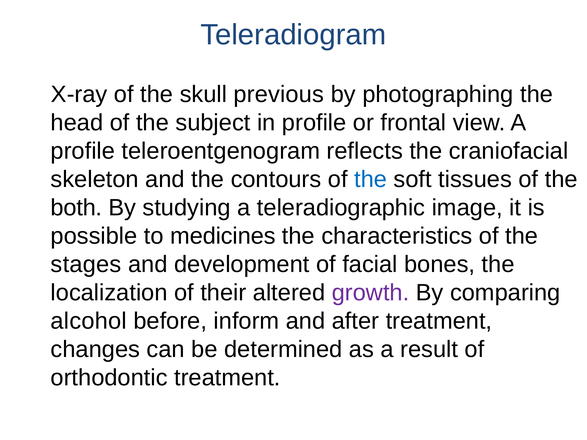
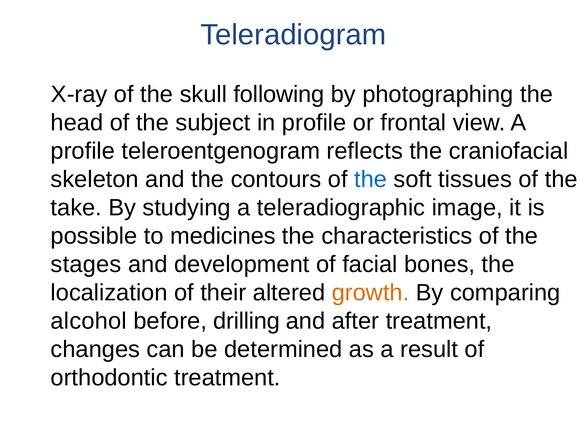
previous: previous -> following (279, 94)
both: both -> take (76, 208)
growth colour: purple -> orange (371, 293)
inform: inform -> drilling (247, 321)
